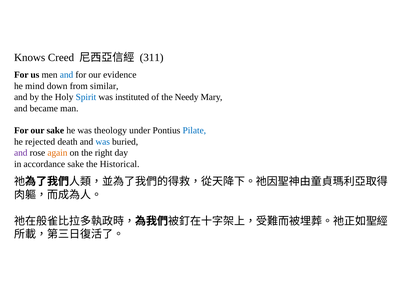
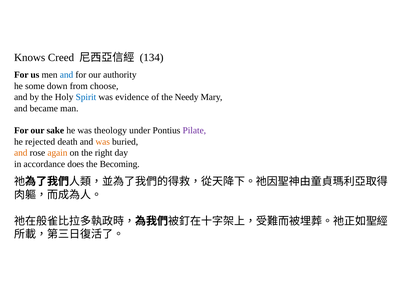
311: 311 -> 134 (152, 57)
evidence: evidence -> authority (120, 75)
mind: mind -> some (35, 86)
similar: similar -> choose (104, 86)
instituted: instituted -> evidence (132, 97)
Pilate colour: blue -> purple (194, 130)
was colour: blue -> orange (103, 142)
and colour: purple -> orange (21, 153)
accordance sake: sake -> does (76, 164)
Historical: Historical -> Becoming (120, 164)
